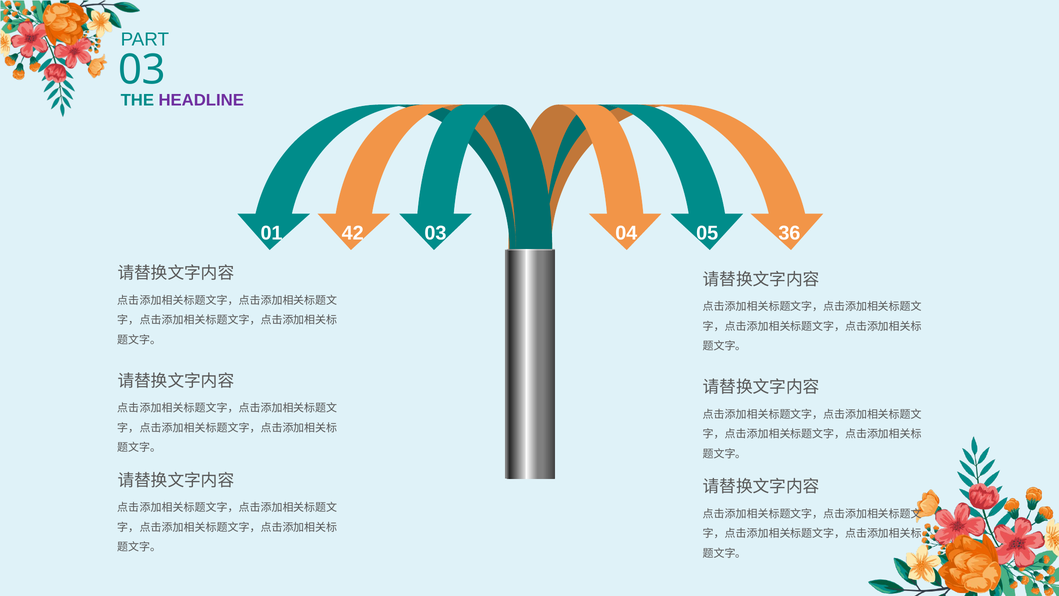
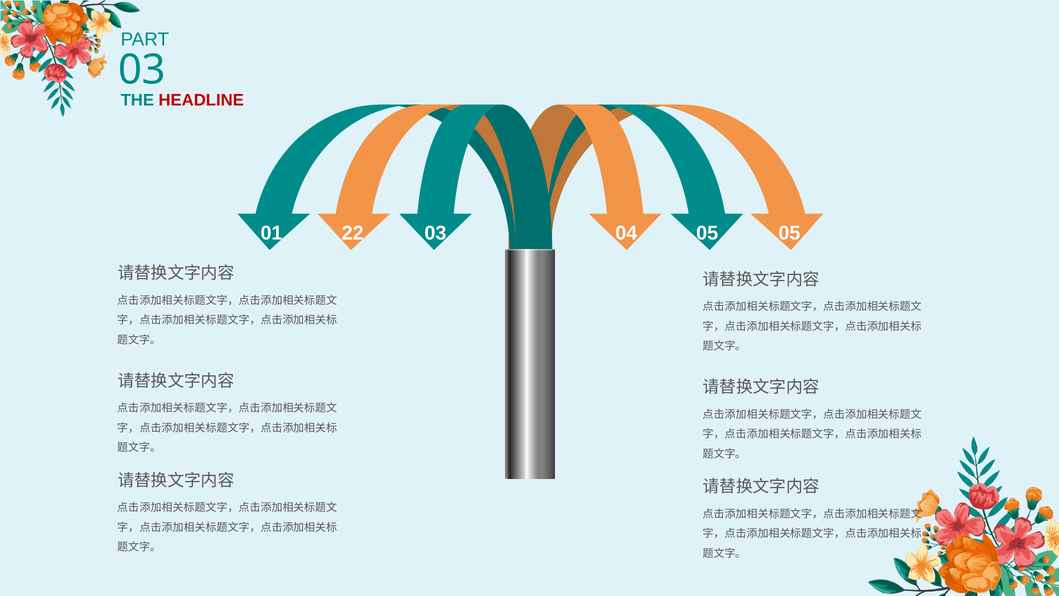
HEADLINE colour: purple -> red (201, 100)
42: 42 -> 22 (353, 233)
05 36: 36 -> 05 (789, 233)
